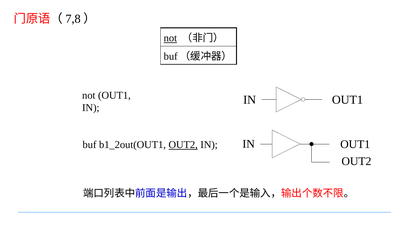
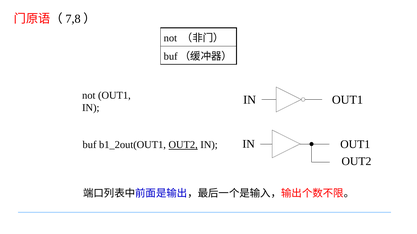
not underline: present -> none (170, 38)
